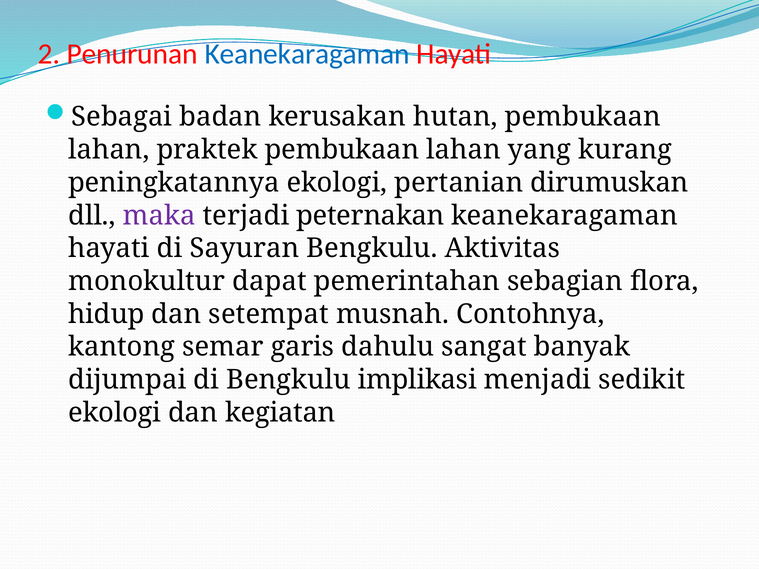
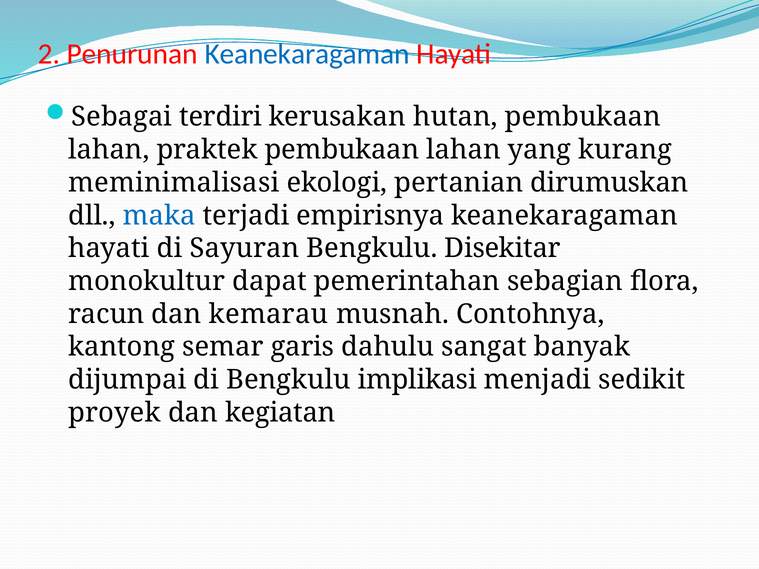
badan: badan -> terdiri (221, 117)
peningkatannya: peningkatannya -> meminimalisasi (174, 183)
maka colour: purple -> blue (159, 216)
peternakan: peternakan -> empirisnya (370, 216)
Aktivitas: Aktivitas -> Disekitar (503, 248)
hidup: hidup -> racun (106, 314)
setempat: setempat -> kemarau (269, 314)
ekologi: ekologi -> proyek (115, 413)
